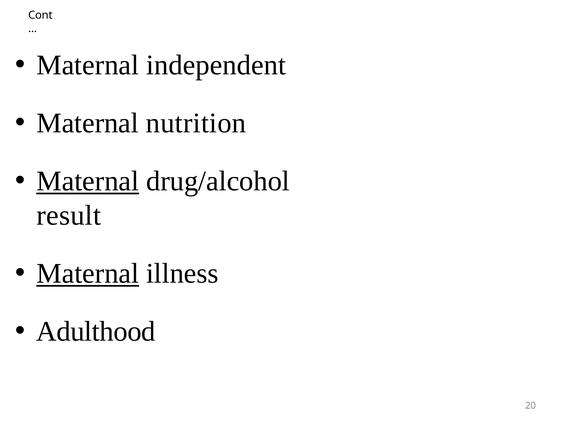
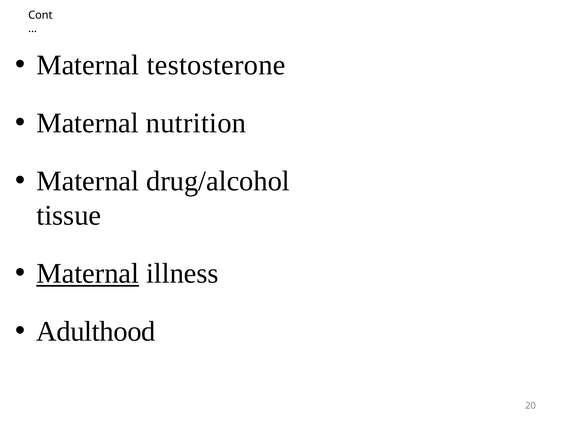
independent: independent -> testosterone (216, 65)
Maternal underline: present -> none (88, 181)
result: result -> tissue (69, 215)
